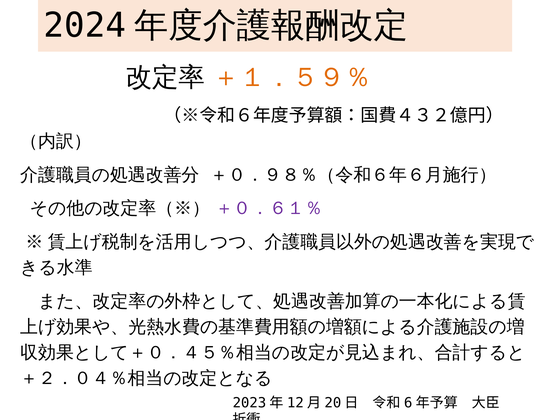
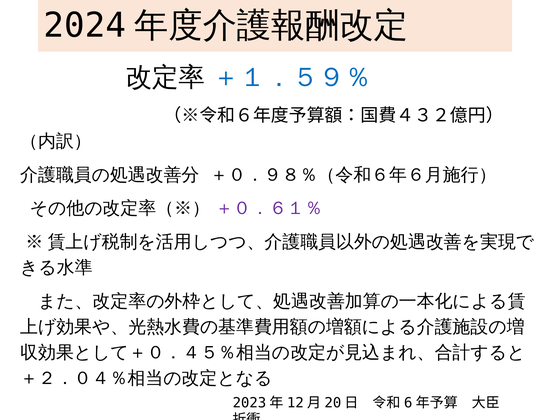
＋１．５９％ colour: orange -> blue (292, 78)
